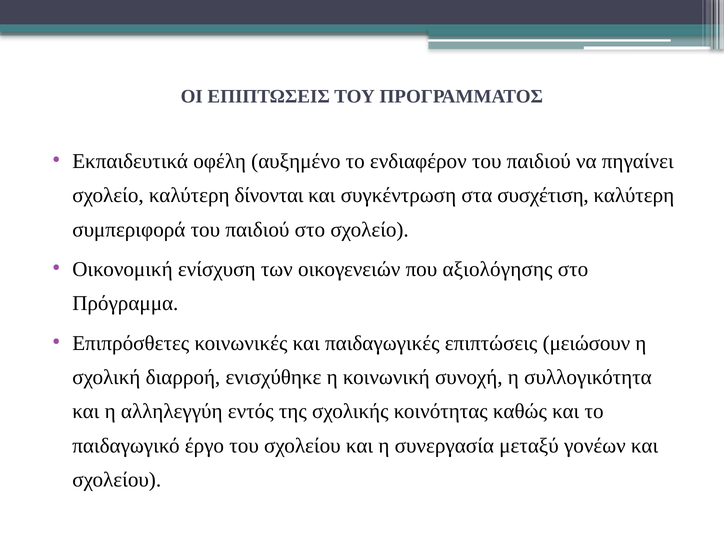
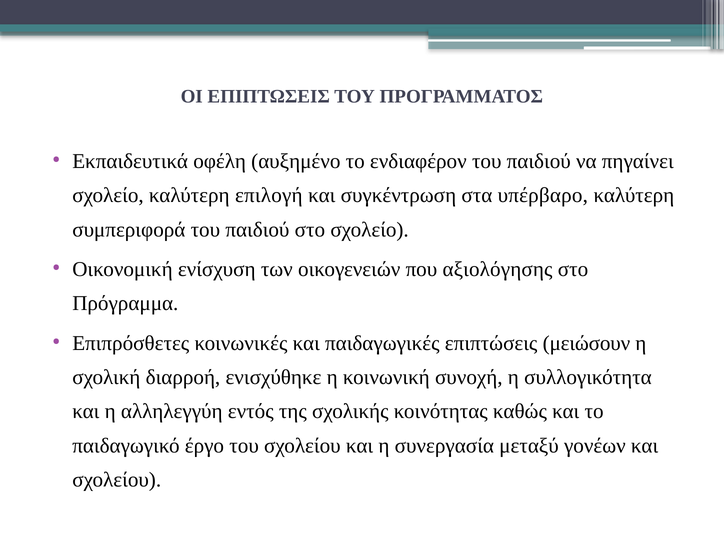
δίνονται: δίνονται -> επιλογή (269, 195)
συσχέτιση: συσχέτιση -> υπέρβαρο (543, 195)
